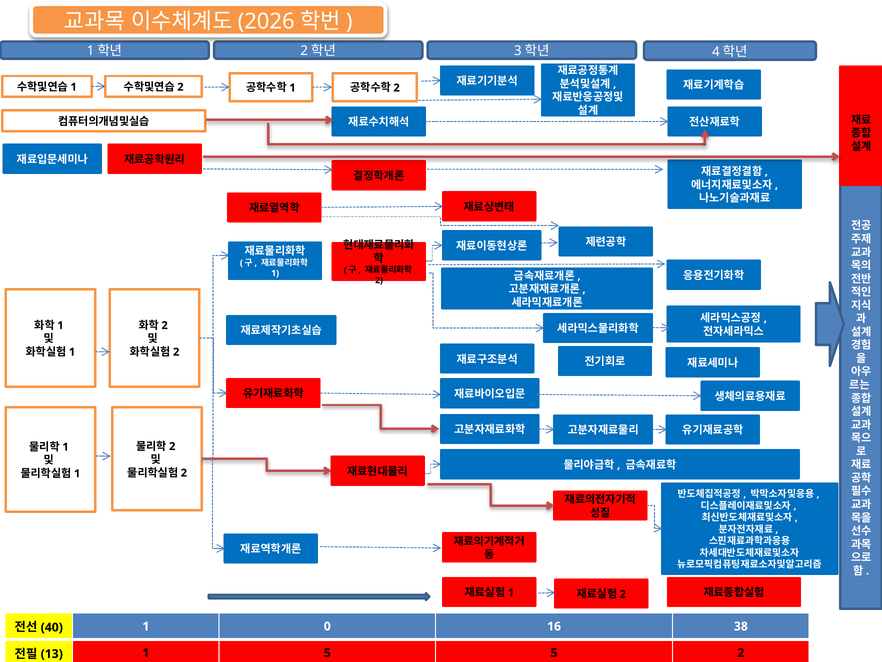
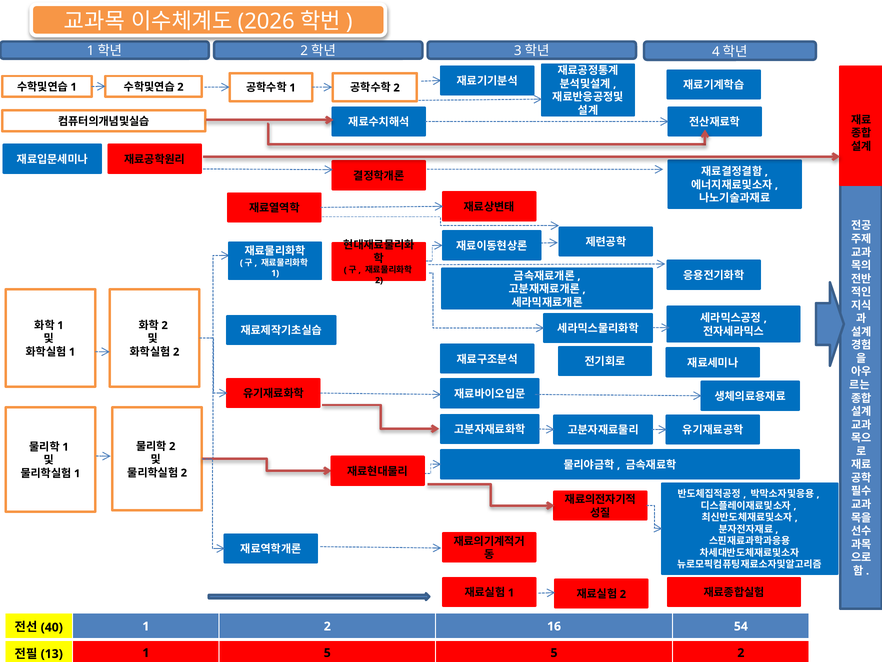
1 0: 0 -> 2 (327, 626)
38: 38 -> 54 (741, 626)
